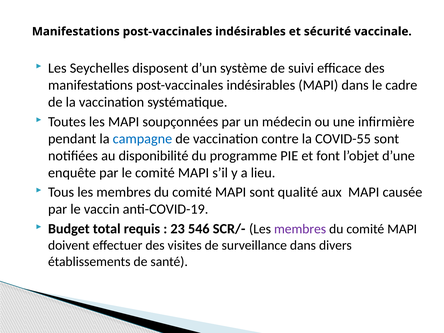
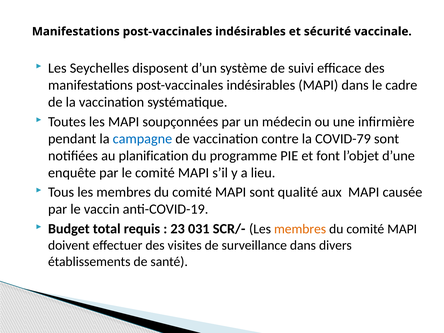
COVID-55: COVID-55 -> COVID-79 (343, 139)
disponibilité: disponibilité -> planification (154, 156)
546: 546 -> 031 (199, 229)
membres colour: purple -> orange (300, 229)
